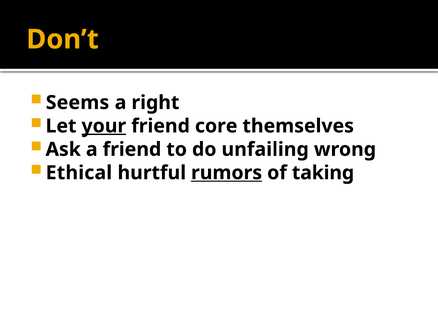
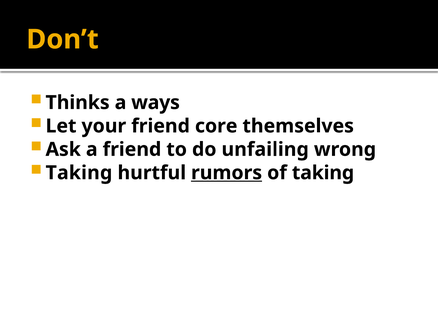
Seems: Seems -> Thinks (78, 102)
right: right -> ways (156, 102)
your underline: present -> none (104, 126)
Ethical: Ethical -> Taking (79, 173)
